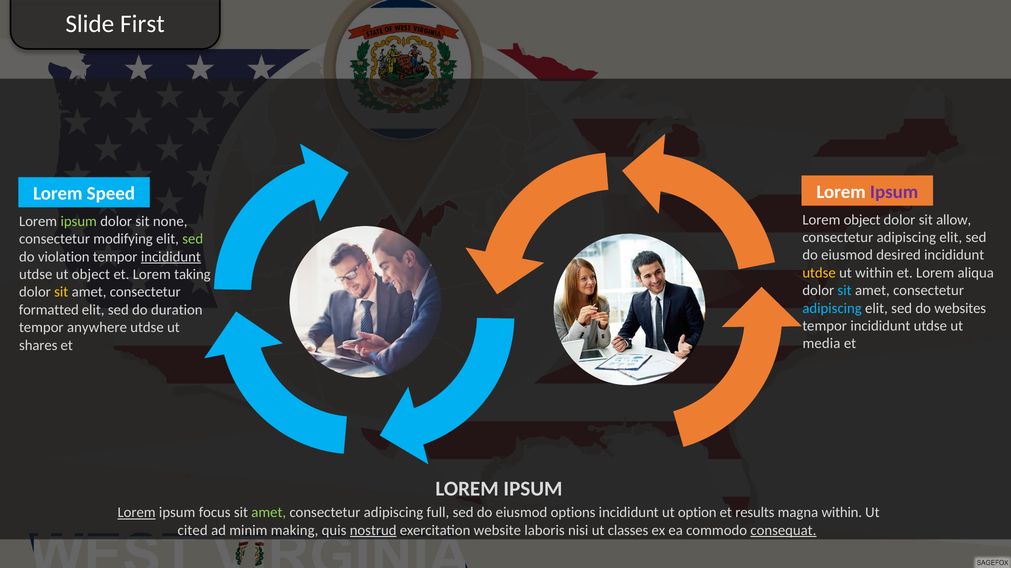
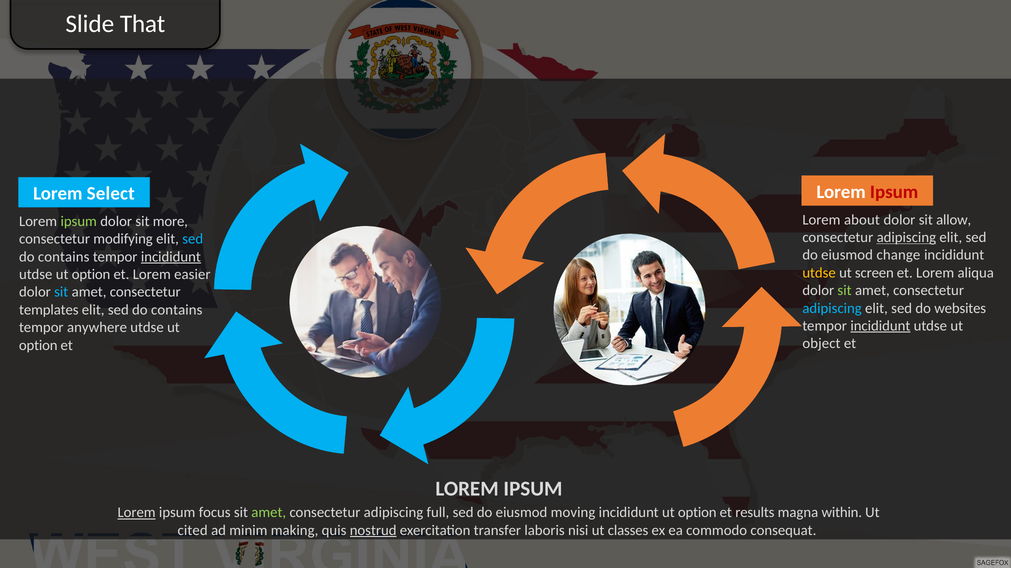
First: First -> That (143, 24)
Ipsum colour: purple -> red (894, 192)
Speed: Speed -> Select (111, 194)
Lorem object: object -> about (862, 220)
none: none -> more (170, 222)
adipiscing underline: none -> present (906, 238)
sed colour: light green -> light blue (193, 239)
desired: desired -> change (898, 255)
violation: violation -> contains (64, 257)
ut within: within -> screen (874, 273)
object: object -> option (91, 275)
taking: taking -> easier (192, 275)
sit colour: light blue -> light green (845, 291)
sit colour: yellow -> light blue (61, 292)
formatted: formatted -> templates (49, 310)
duration: duration -> contains (177, 310)
incididunt underline: none -> present (880, 326)
media: media -> object (821, 344)
shares: shares -> option (38, 346)
options: options -> moving (573, 513)
website: website -> transfer (497, 531)
consequat underline: present -> none (783, 531)
